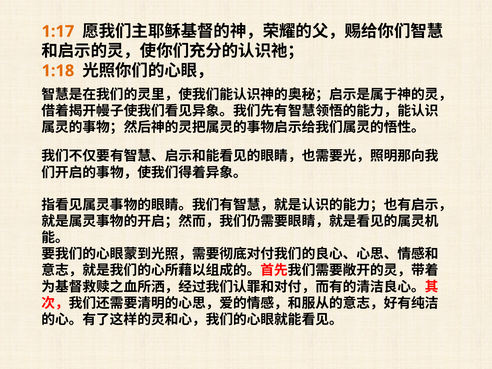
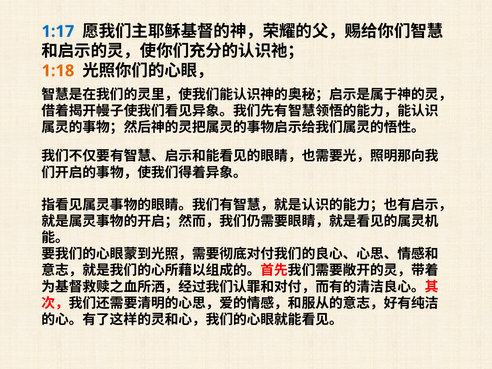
1:17 colour: orange -> blue (58, 31)
